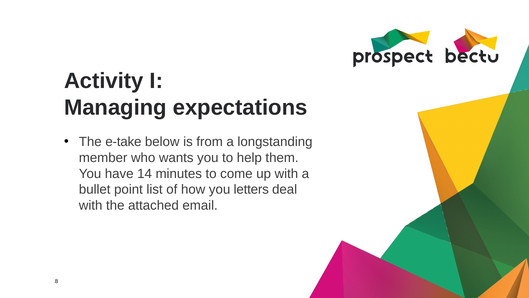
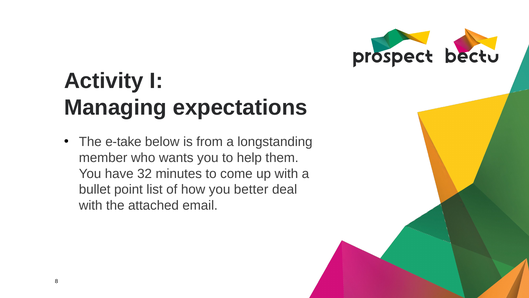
14: 14 -> 32 (145, 173)
letters: letters -> better (251, 189)
